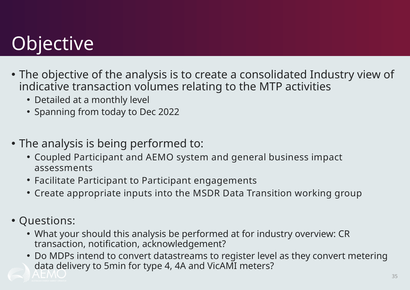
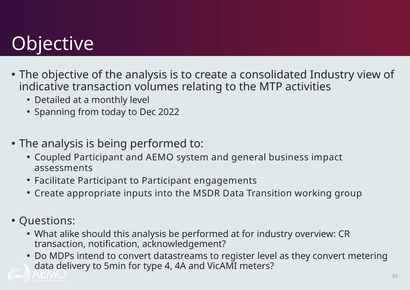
your: your -> alike (70, 234)
